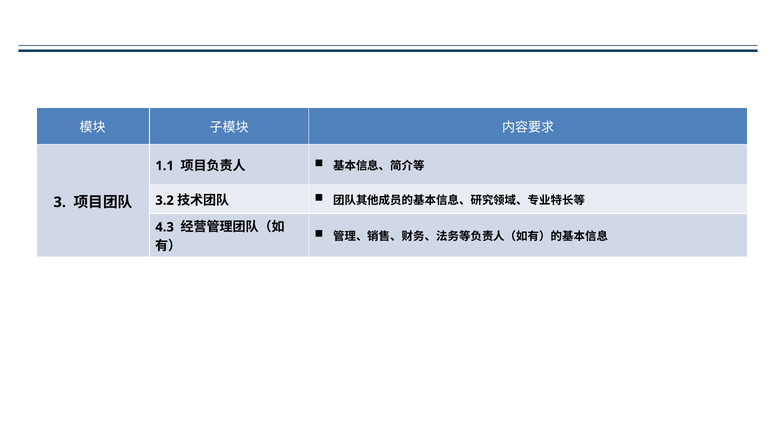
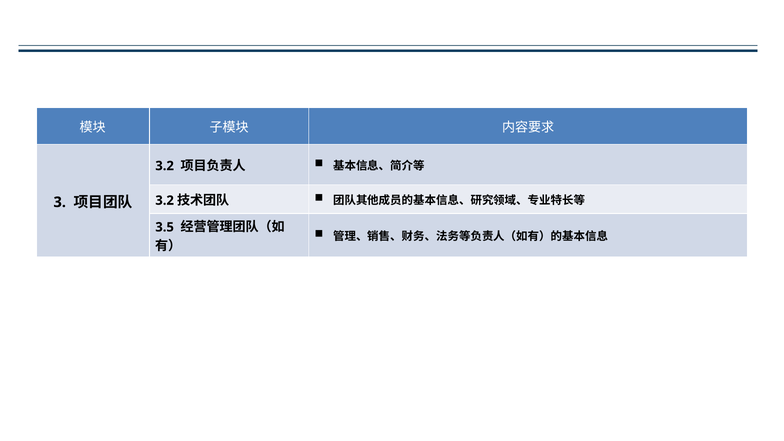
1.1: 1.1 -> 3.2 (165, 166)
4.3: 4.3 -> 3.5 (165, 227)
